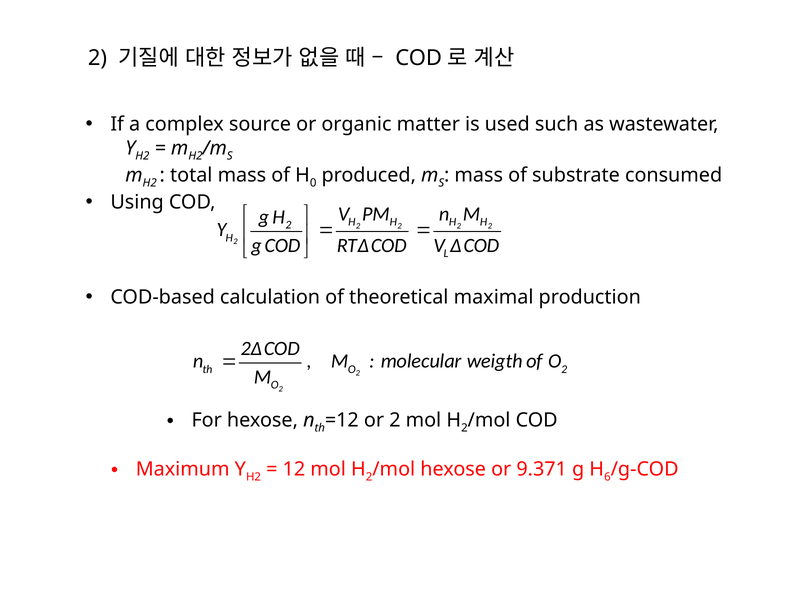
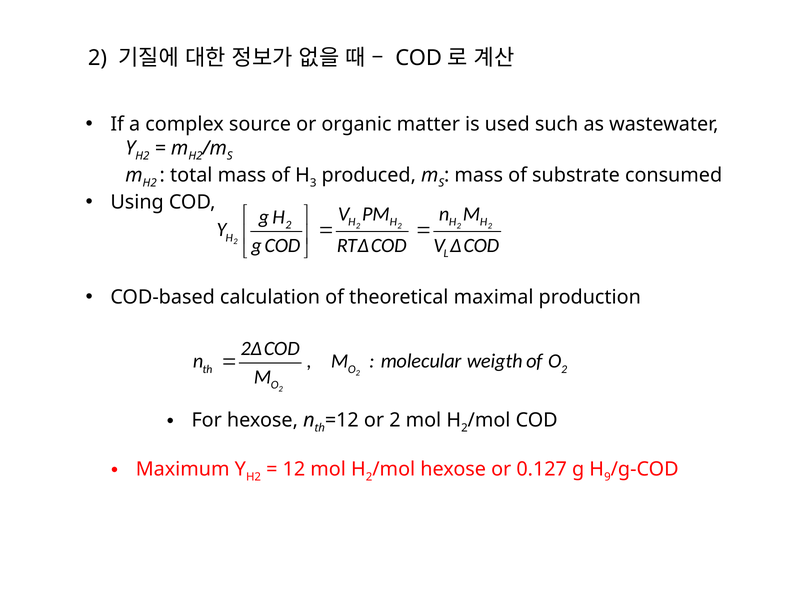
0: 0 -> 3 (313, 183)
9.371: 9.371 -> 0.127 (542, 469)
6: 6 -> 9 (607, 477)
